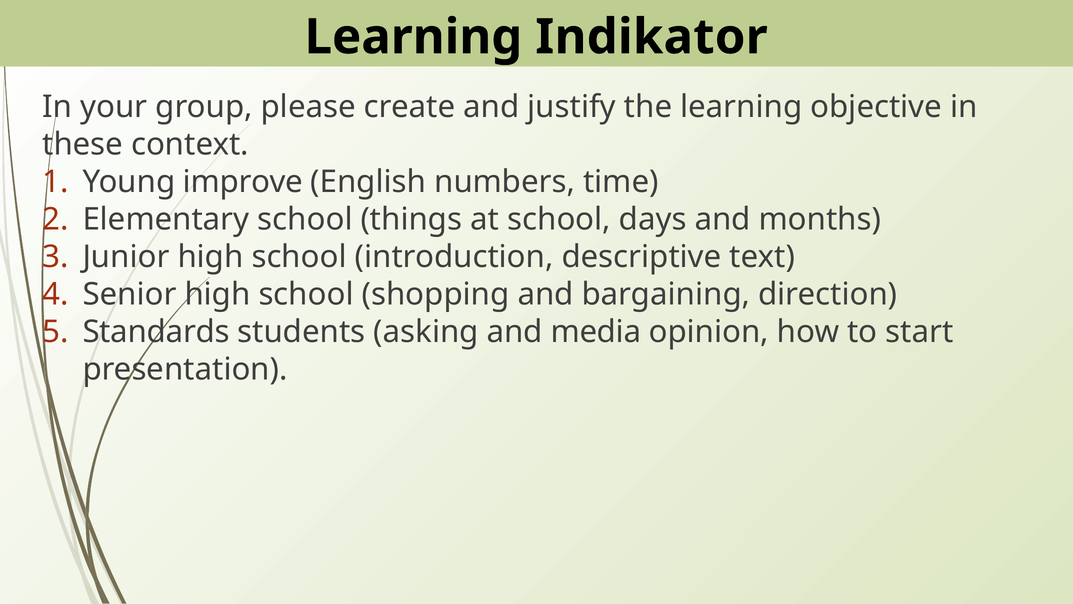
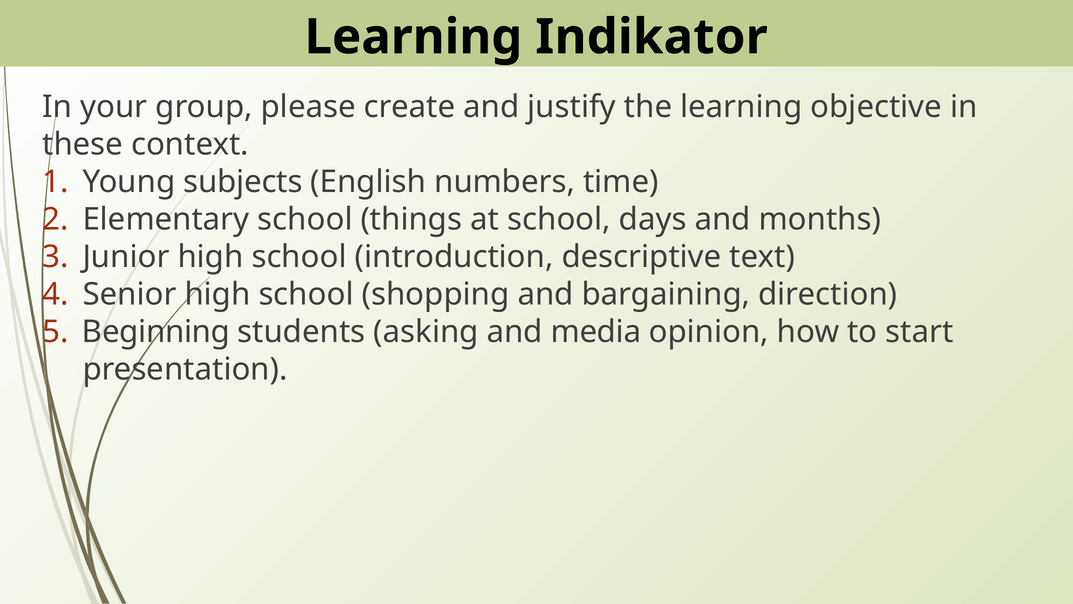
improve: improve -> subjects (243, 182)
Standards: Standards -> Beginning (156, 332)
